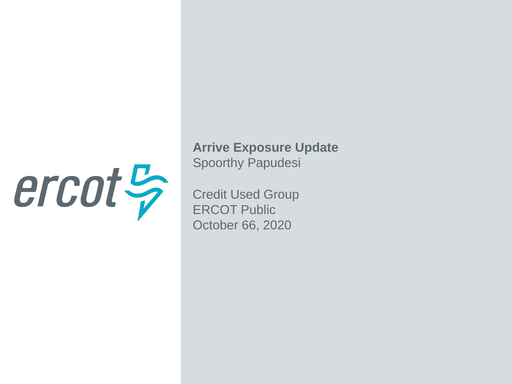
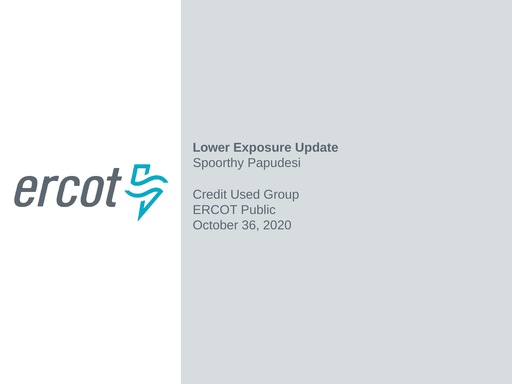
Arrive: Arrive -> Lower (211, 148)
66: 66 -> 36 (251, 225)
